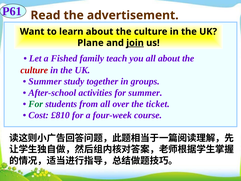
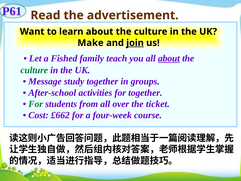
Plane: Plane -> Make (90, 43)
about underline: none -> present (169, 58)
culture colour: red -> green (34, 70)
Summer: Summer -> Message (45, 81)
for summer: summer -> together (145, 93)
£810: £810 -> £662 (60, 115)
